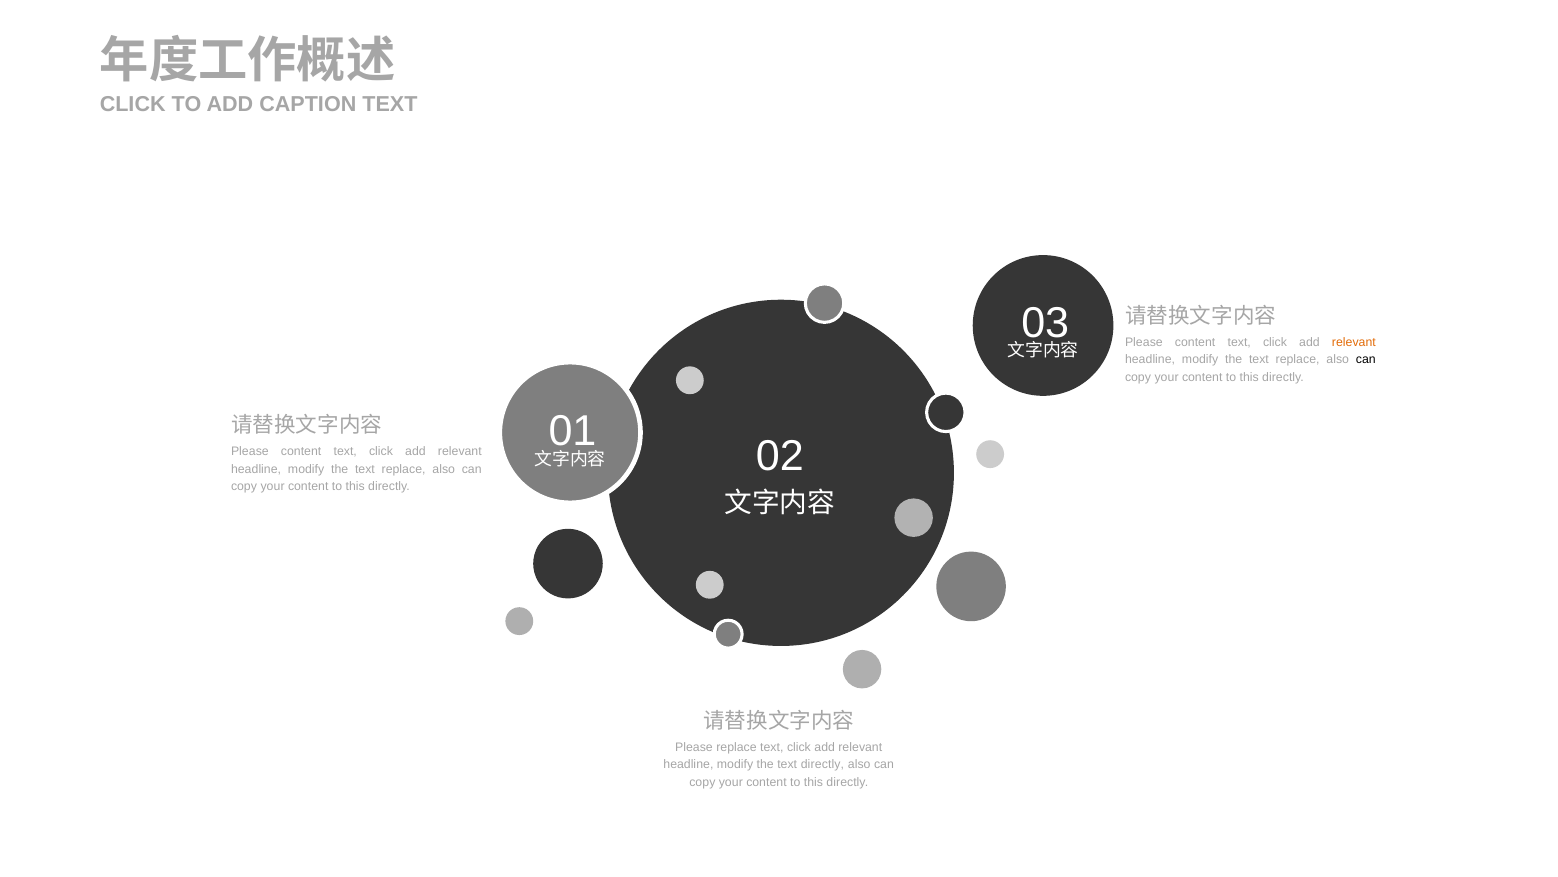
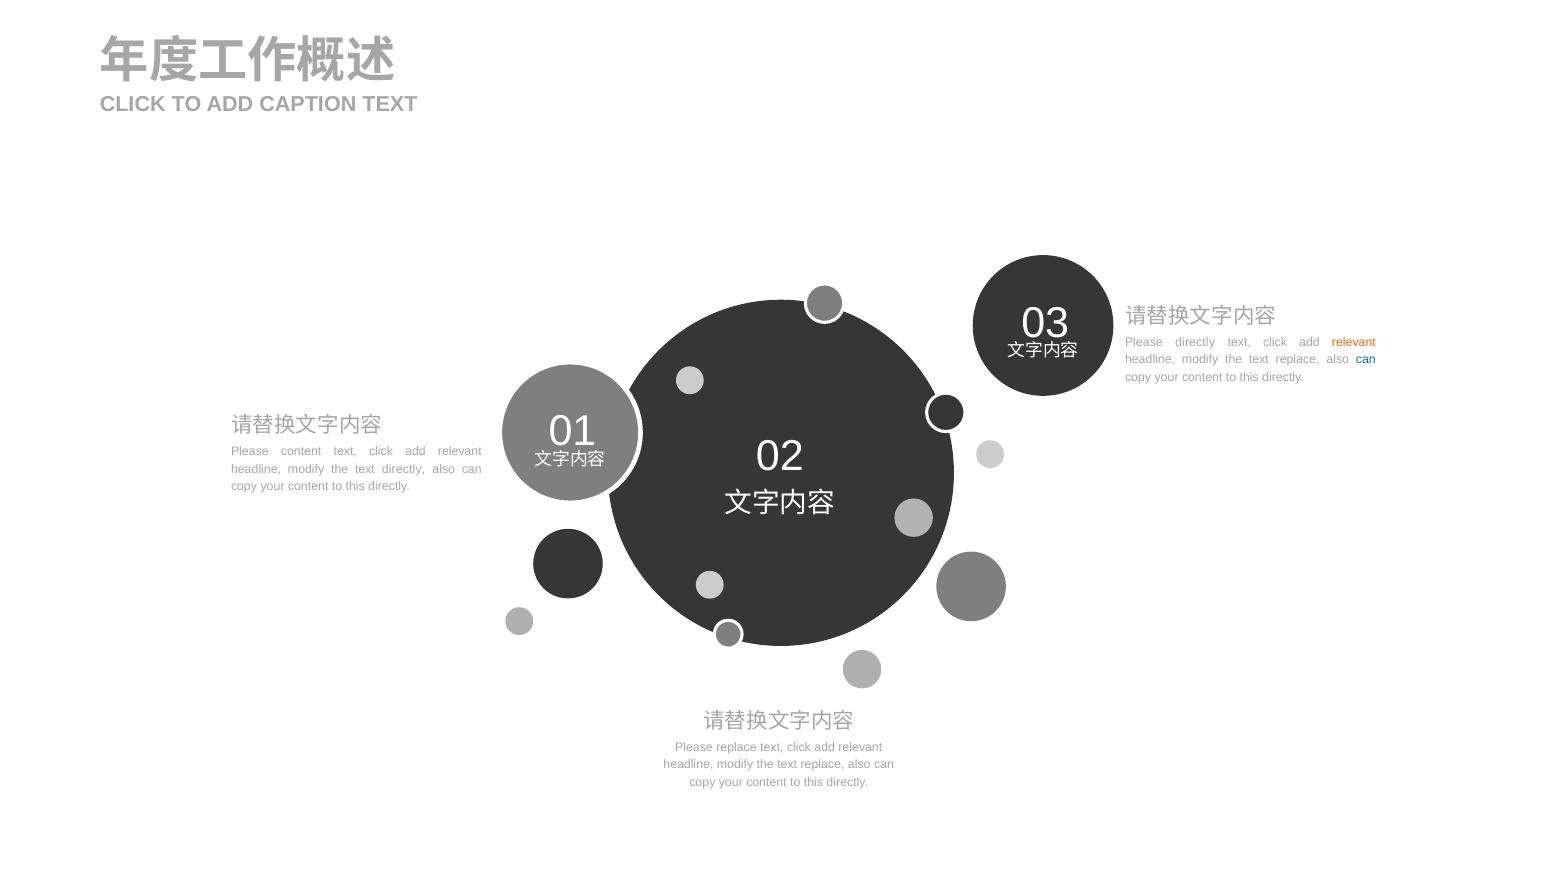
content: content -> directly (1195, 342)
can colour: black -> blue (1366, 359)
replace: replace -> directly (404, 469)
directly: directly -> replace (822, 764)
